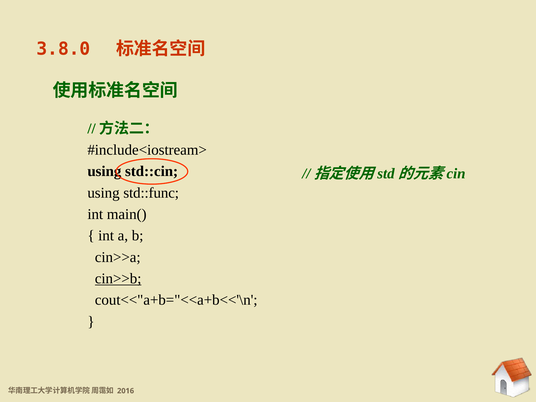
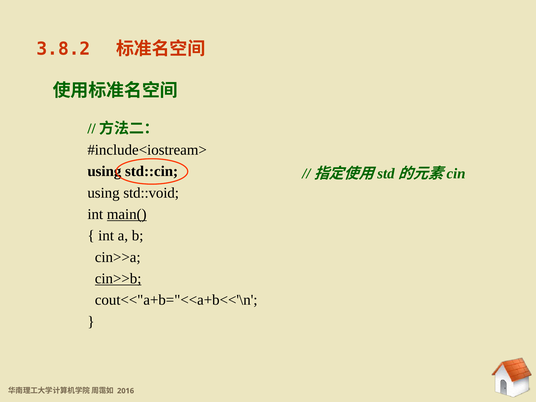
3.8.0: 3.8.0 -> 3.8.2 (63, 49)
std::func: std::func -> std::void (151, 193)
main( underline: none -> present (127, 214)
